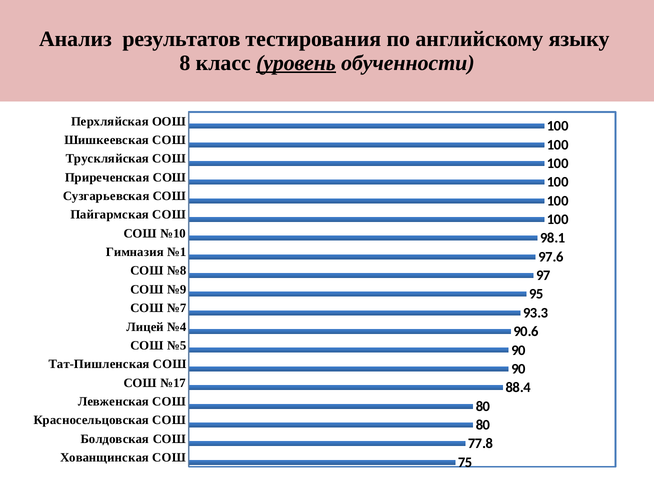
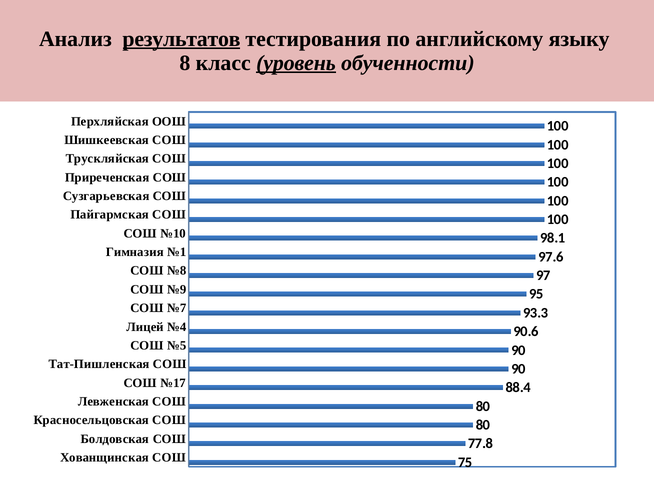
результатов underline: none -> present (181, 39)
